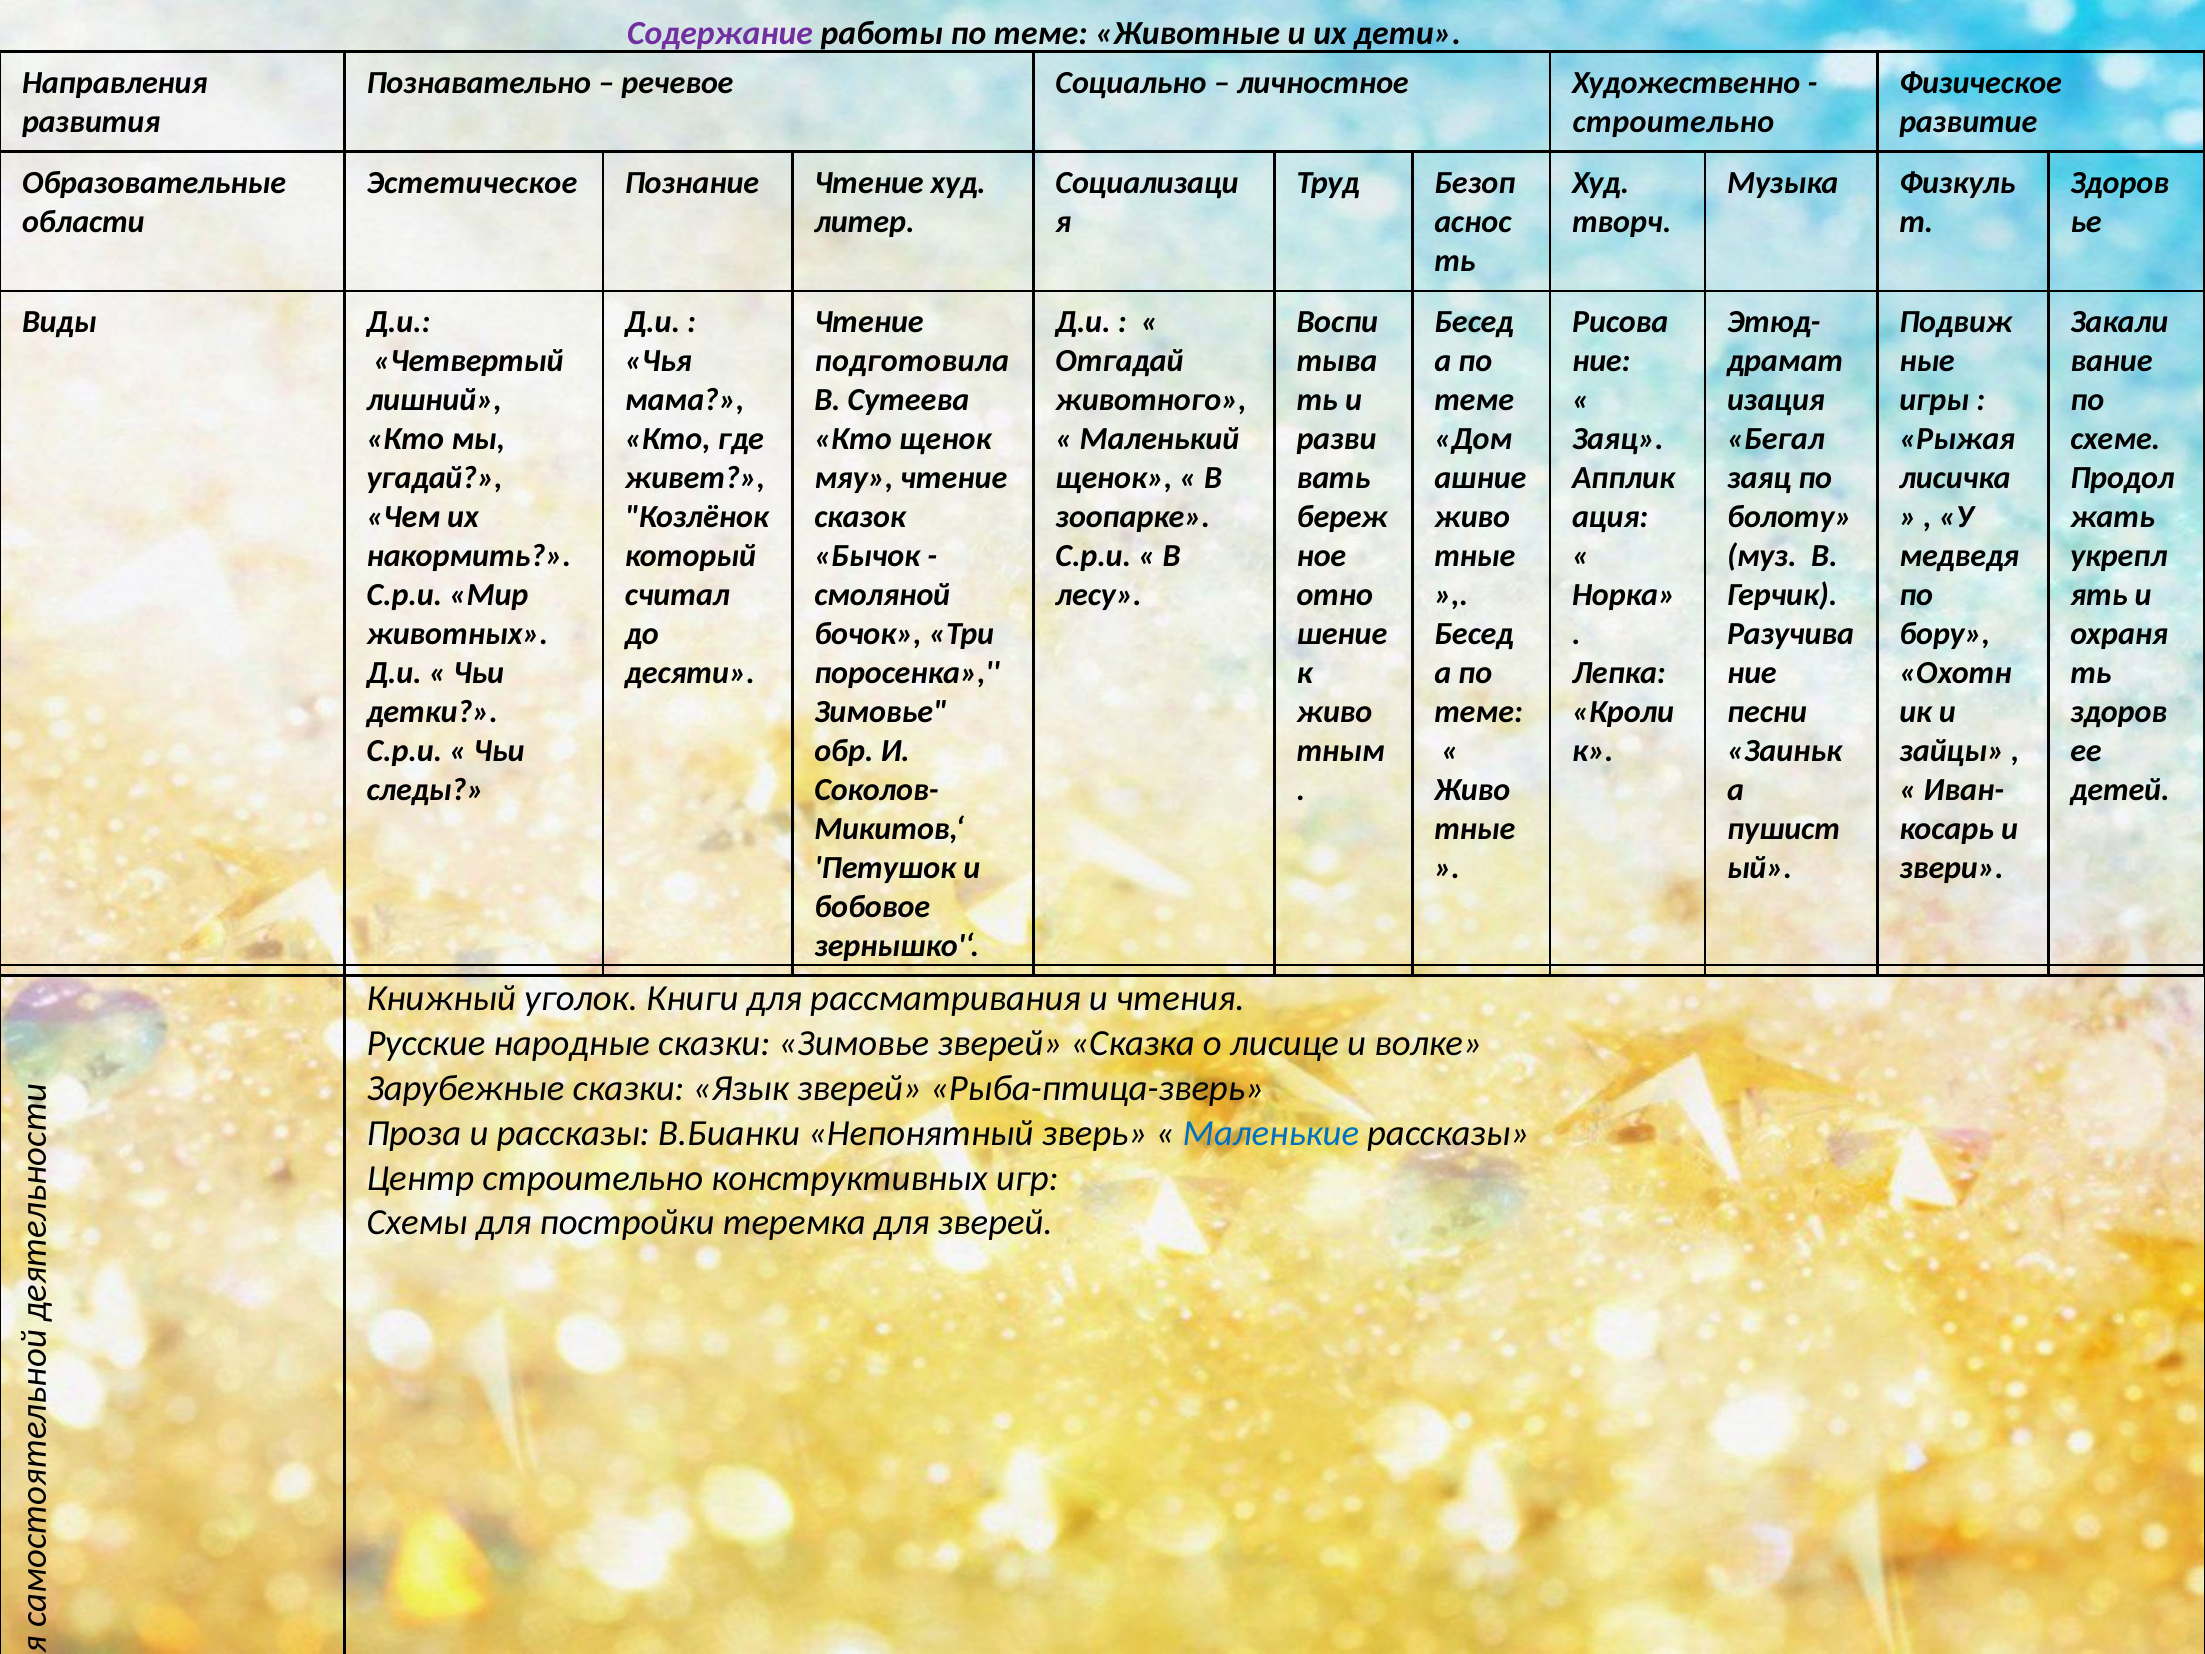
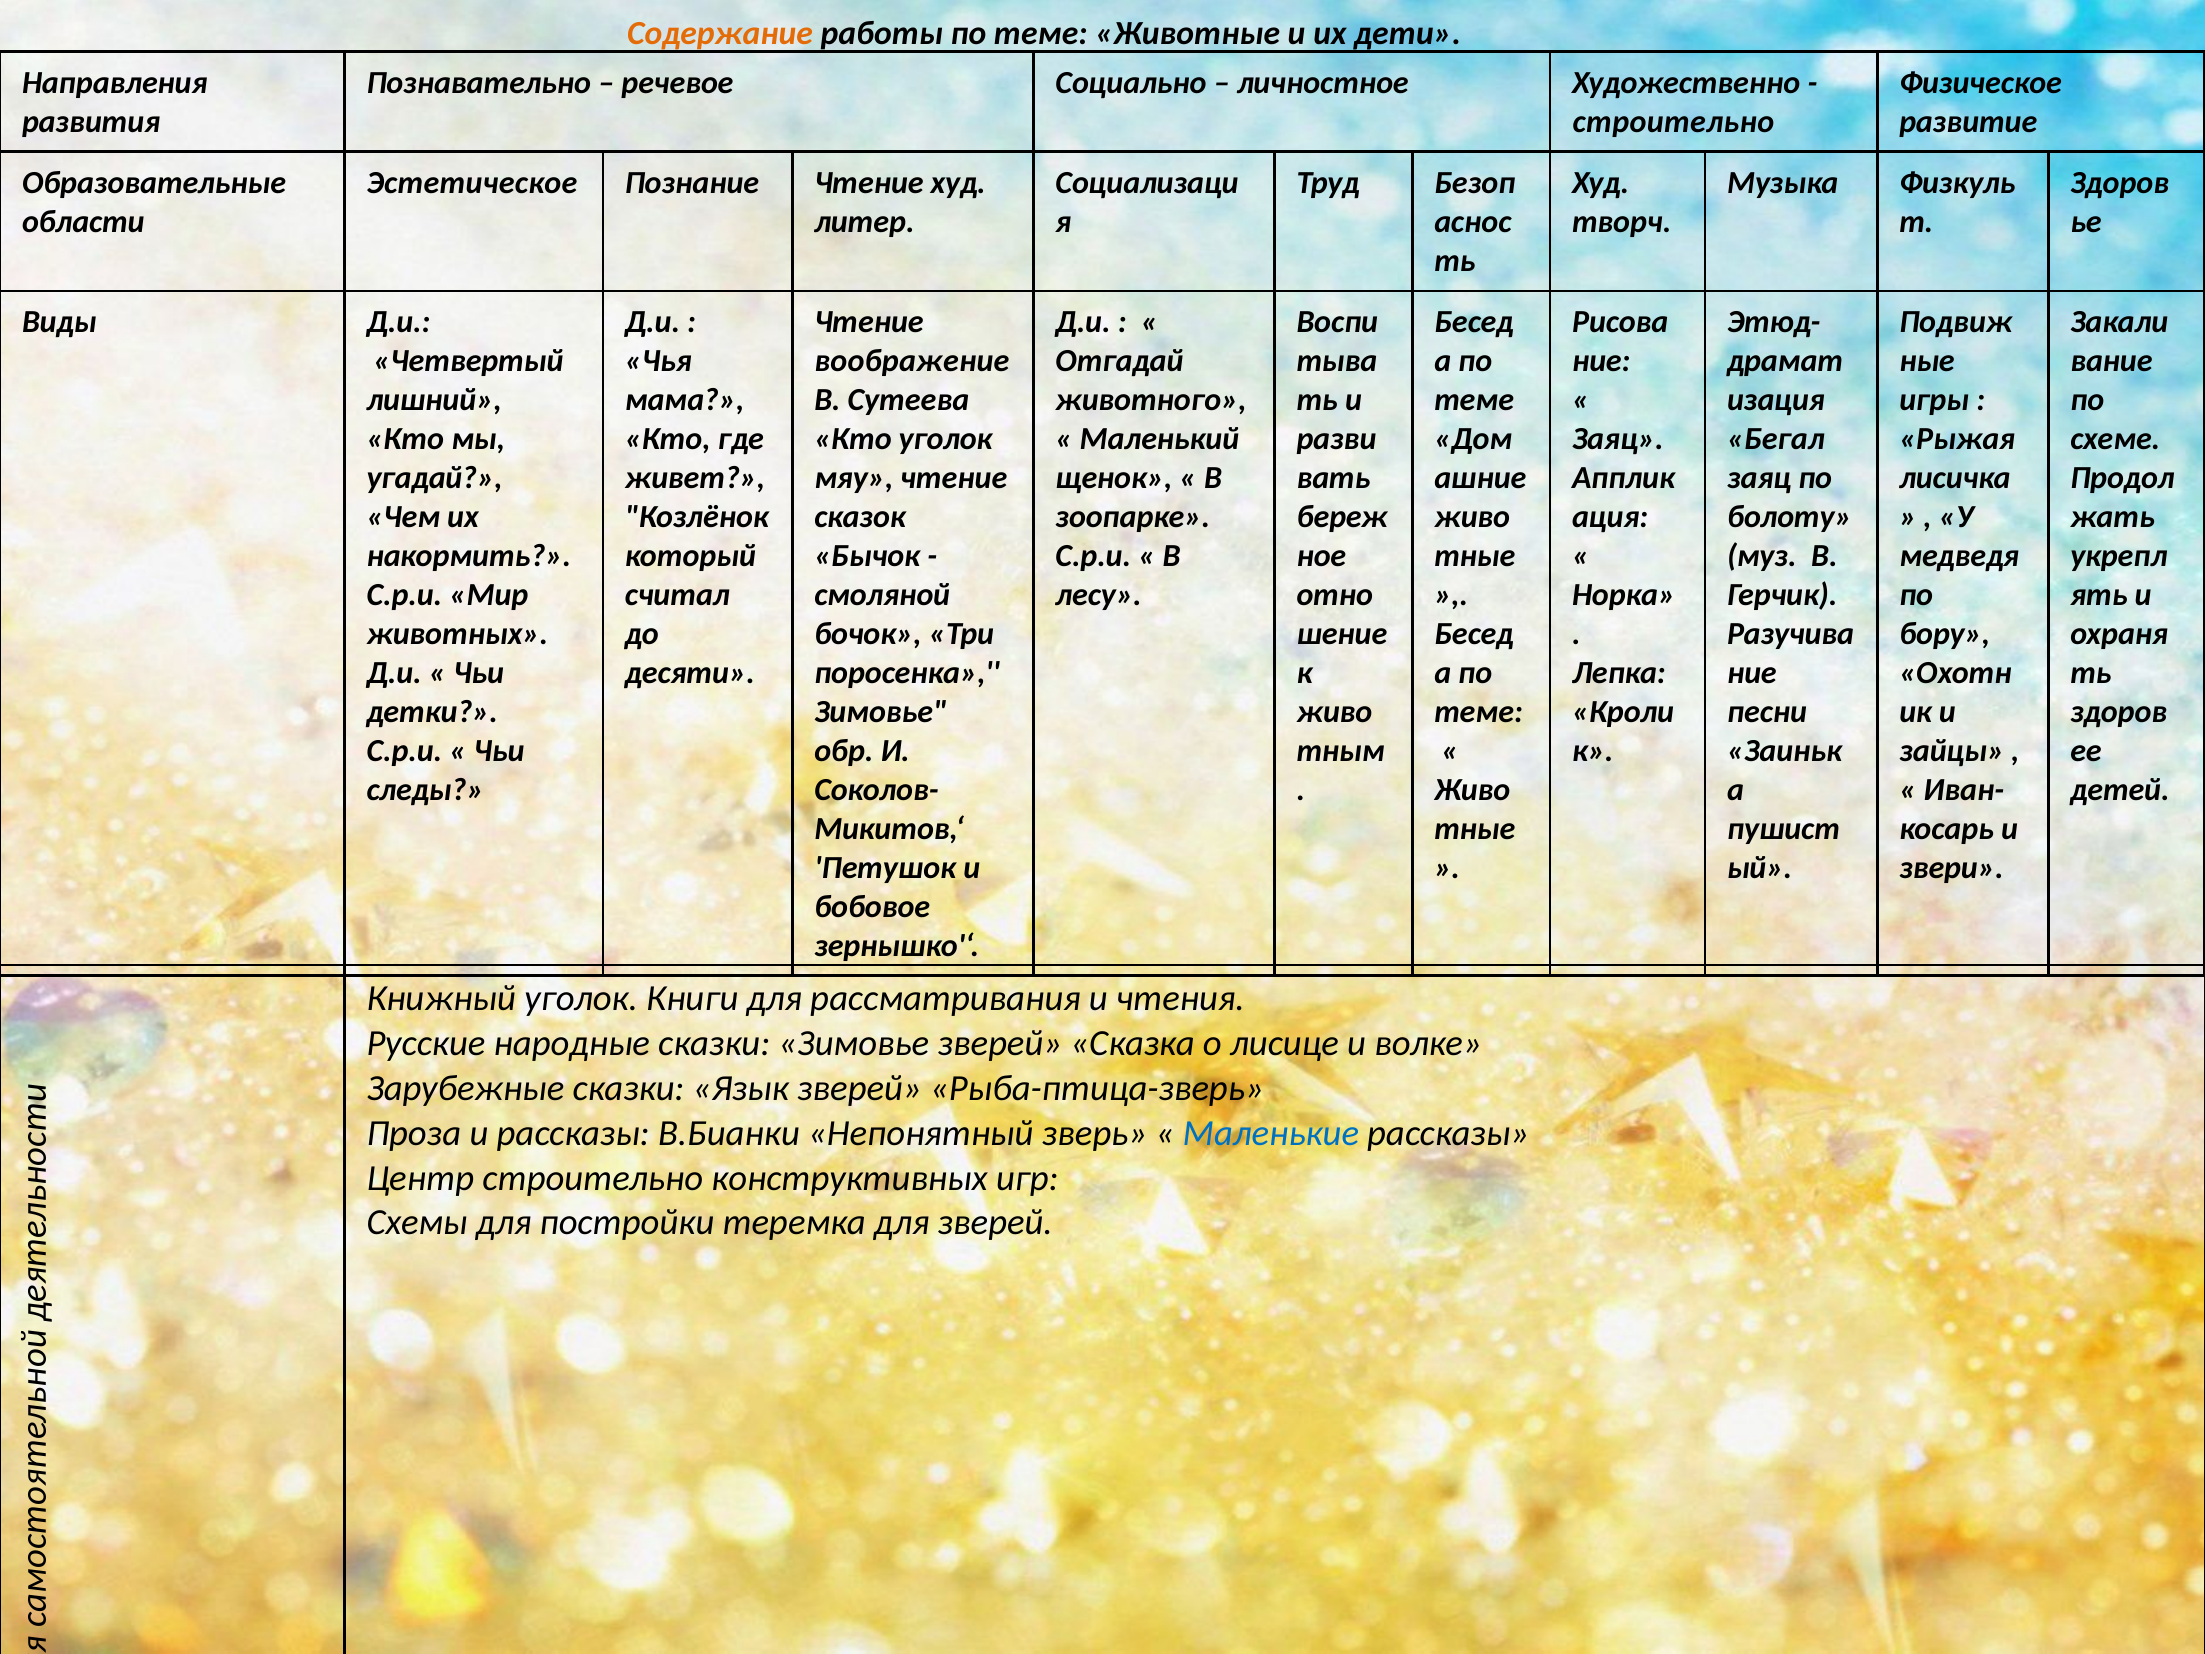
Содержание colour: purple -> orange (720, 33)
подготовила: подготовила -> воображение (912, 361)
Кто щенок: щенок -> уголок (945, 439)
